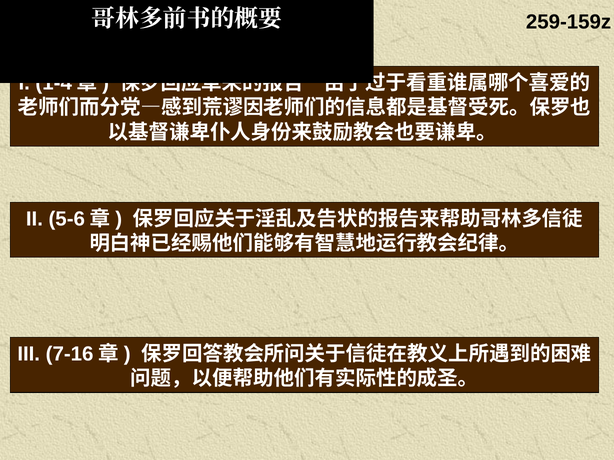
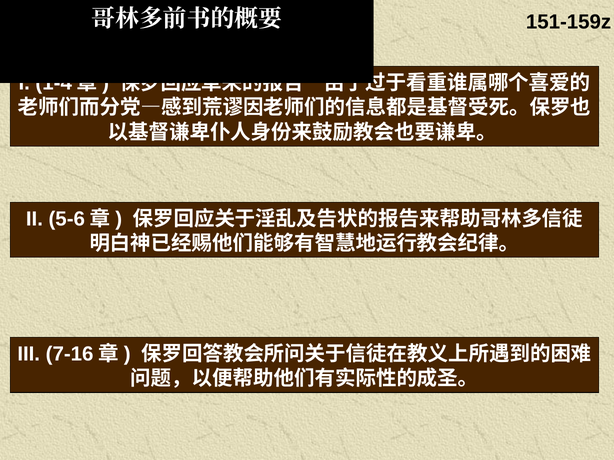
259-159z: 259-159z -> 151-159z (569, 22)
